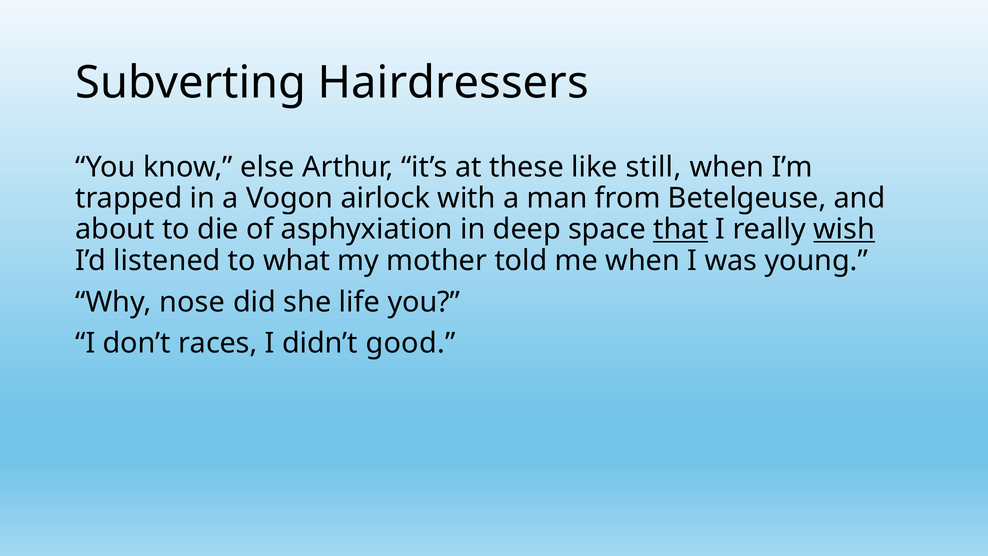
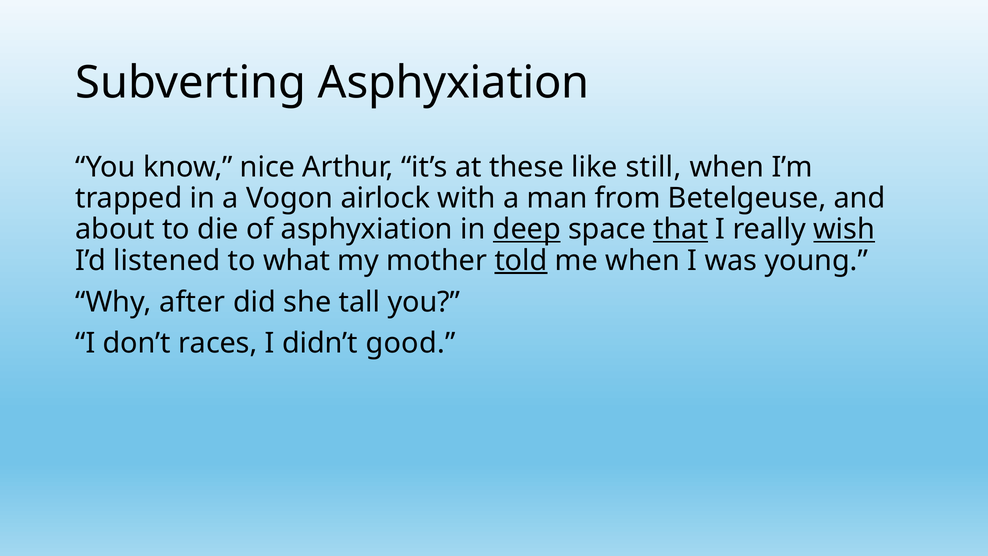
Subverting Hairdressers: Hairdressers -> Asphyxiation (454, 83)
else: else -> nice (267, 167)
deep underline: none -> present (527, 229)
told underline: none -> present (521, 260)
nose: nose -> after (192, 302)
life: life -> tall (359, 302)
